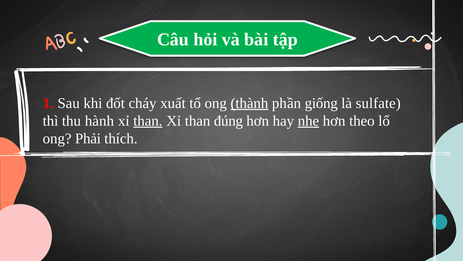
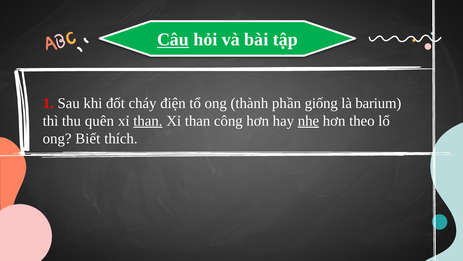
Câu underline: none -> present (173, 40)
xuất: xuất -> điện (173, 103)
thành underline: present -> none (249, 103)
sulfate: sulfate -> barium (378, 103)
hành: hành -> quên (99, 121)
đúng: đúng -> công (228, 121)
Phải: Phải -> Biết (88, 138)
